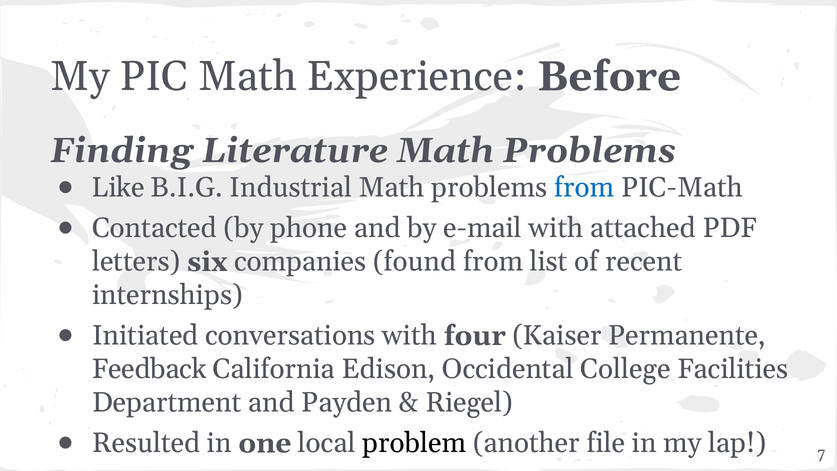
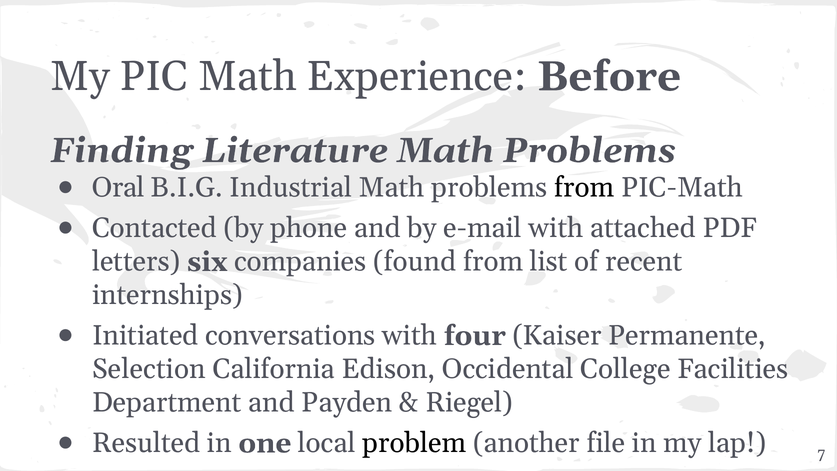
Like: Like -> Oral (118, 188)
from colour: blue -> black (584, 188)
Feedback: Feedback -> Selection (149, 369)
